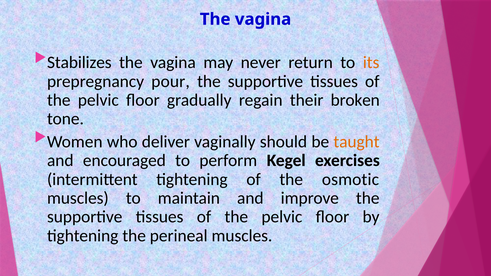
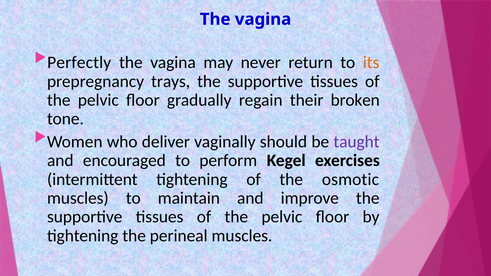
Stabilizes: Stabilizes -> Perfectly (79, 63)
pour: pour -> trays (171, 81)
taught colour: orange -> purple (356, 142)
